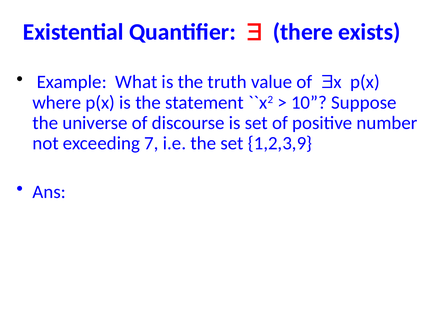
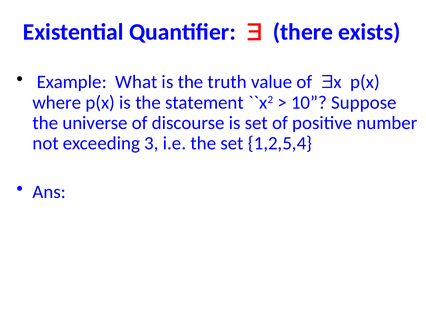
7: 7 -> 3 (151, 144)
1,2,3,9: 1,2,3,9 -> 1,2,5,4 (280, 144)
